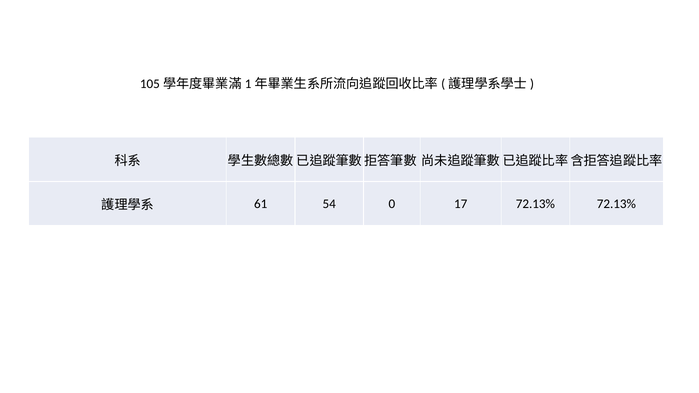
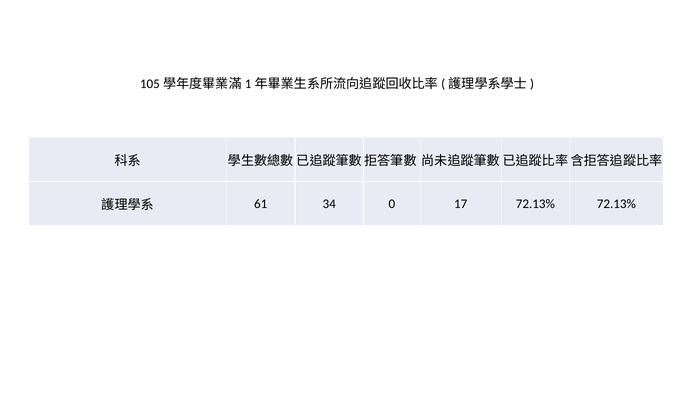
54: 54 -> 34 (329, 204)
